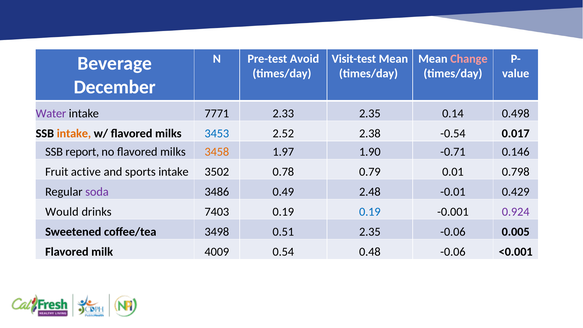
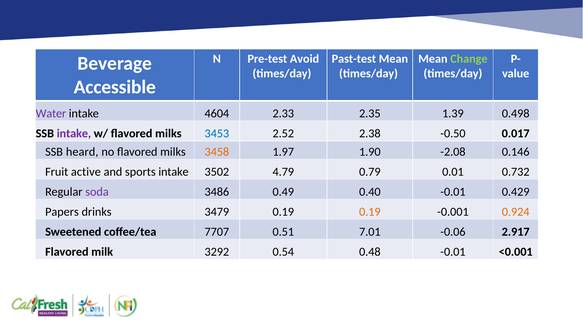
Visit-test: Visit-test -> Past-test (354, 59)
Change colour: pink -> light green (469, 59)
December: December -> Accessible (115, 87)
7771: 7771 -> 4604 (217, 114)
0.14: 0.14 -> 1.39 (453, 114)
intake colour: orange -> purple (74, 134)
-0.54: -0.54 -> -0.50 (453, 134)
report: report -> heard (82, 152)
-0.71: -0.71 -> -2.08 (453, 152)
0.78: 0.78 -> 4.79 (283, 172)
0.798: 0.798 -> 0.732 (516, 172)
2.48: 2.48 -> 0.40 (370, 192)
Would: Would -> Papers (62, 212)
7403: 7403 -> 3479 (217, 212)
0.19 colour: blue -> orange (370, 212)
0.924 colour: purple -> orange (516, 212)
3498: 3498 -> 7707 (217, 232)
0.51 2.35: 2.35 -> 7.01 (370, 232)
0.005: 0.005 -> 2.917 (516, 232)
4009: 4009 -> 3292 (217, 252)
0.48 -0.06: -0.06 -> -0.01 (453, 252)
